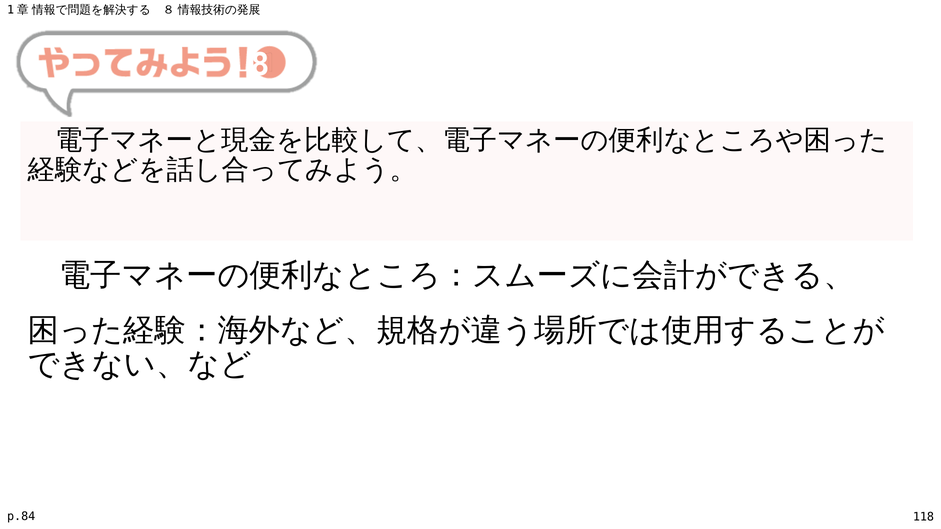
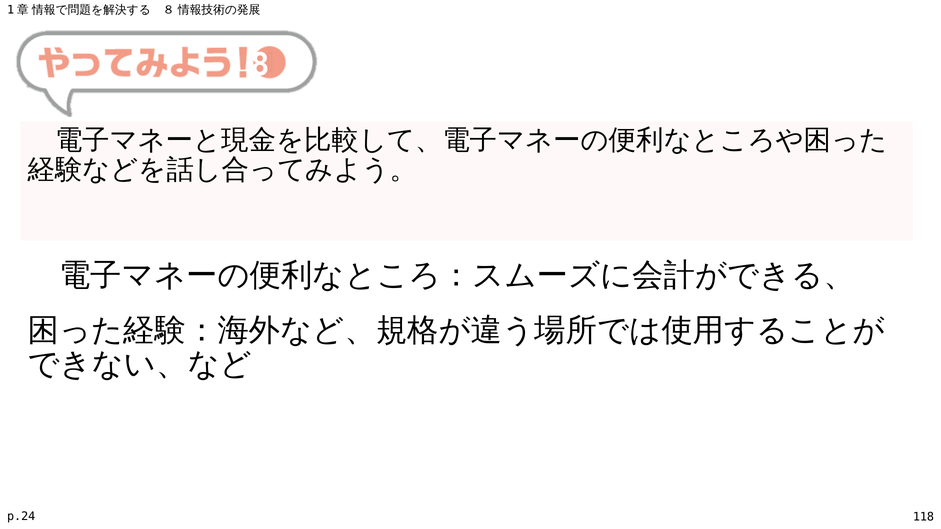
p.84: p.84 -> p.24 (21, 516)
